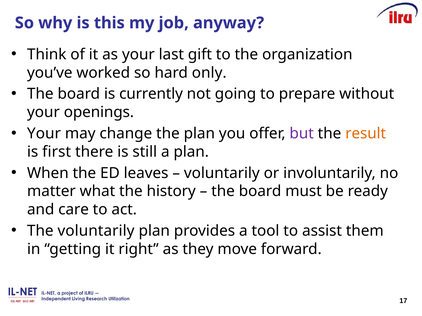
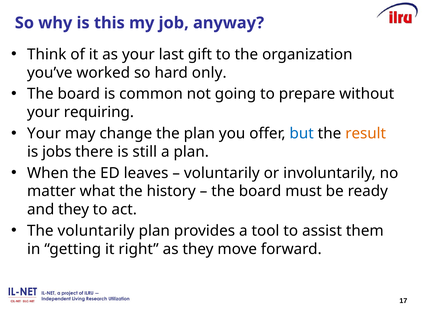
currently: currently -> common (151, 94)
openings: openings -> requiring (99, 112)
but colour: purple -> blue (302, 134)
first: first -> jobs (57, 152)
and care: care -> they (74, 210)
